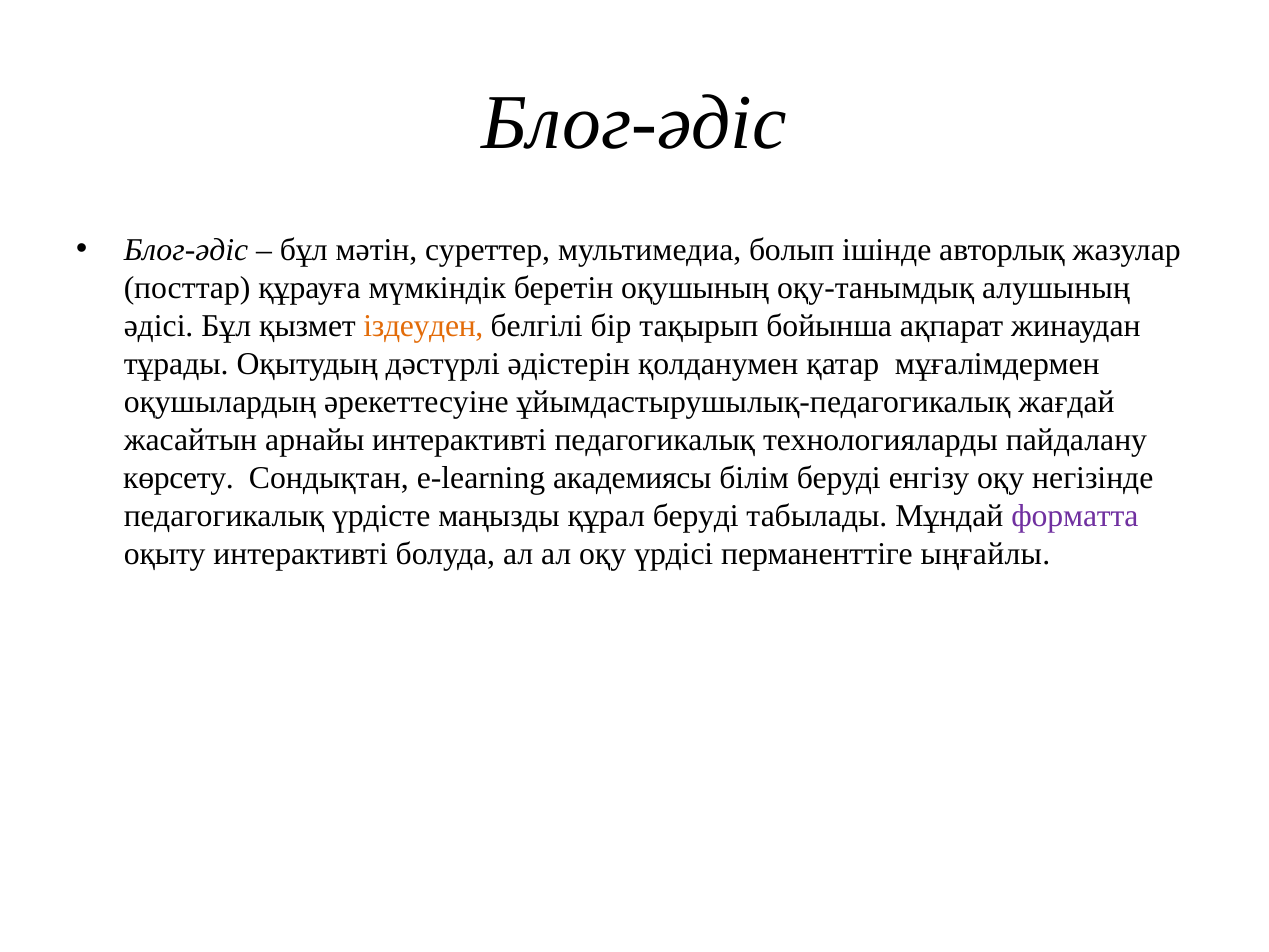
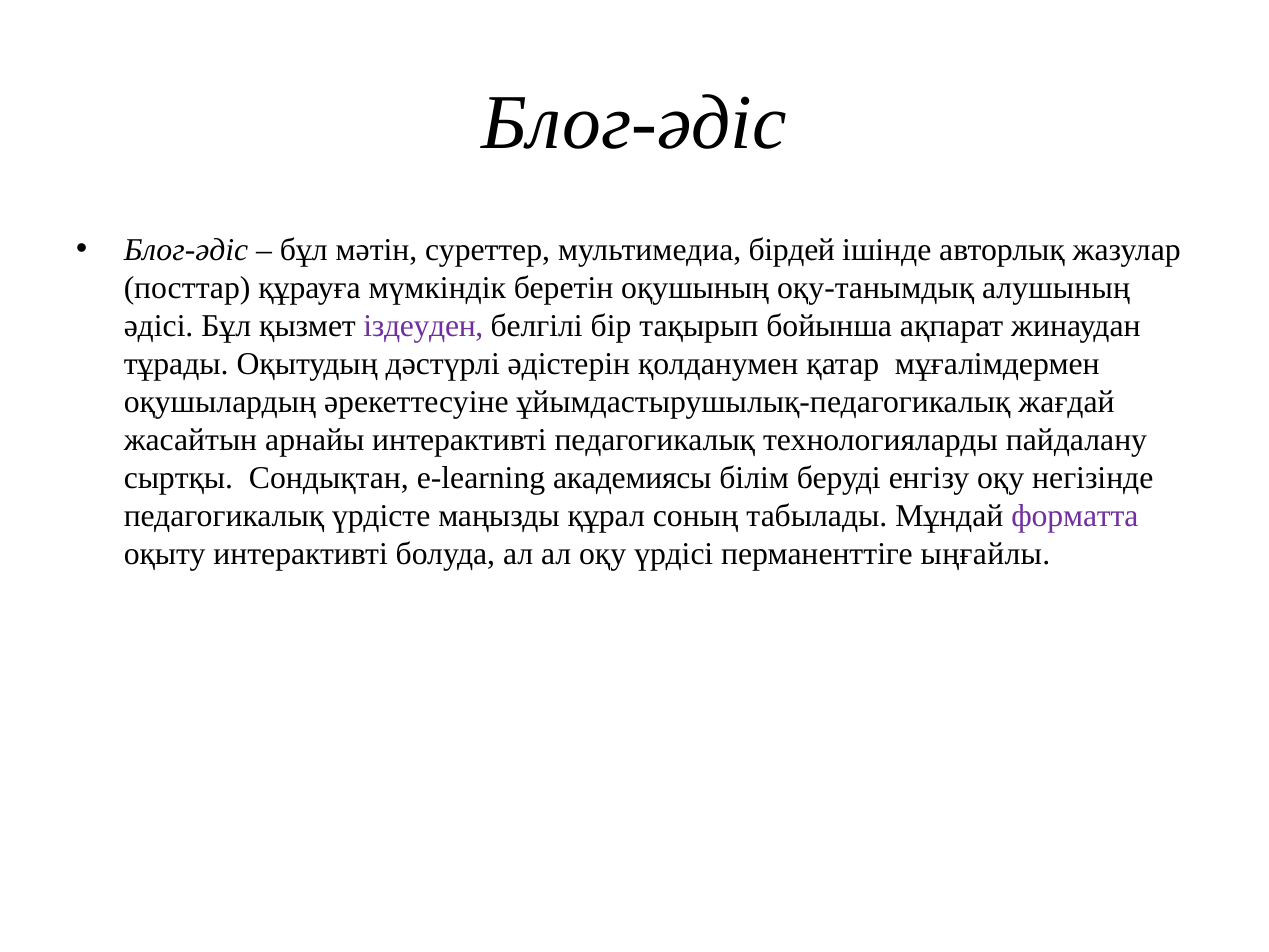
болып: болып -> бірдей (792, 250)
іздеуден colour: orange -> purple (423, 326)
көрсету: көрсету -> сыртқы (178, 478)
құрал беруді: беруді -> соның (696, 516)
